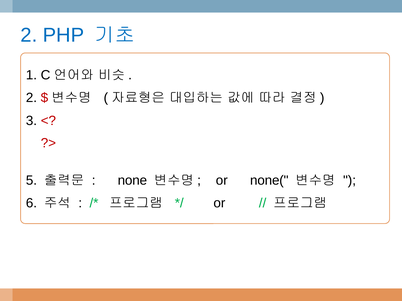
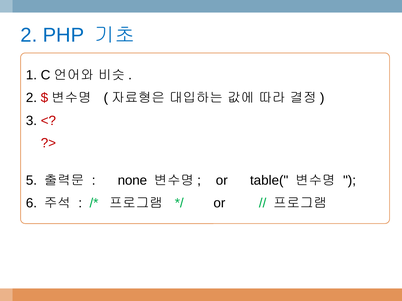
none(: none( -> table( (269, 181)
